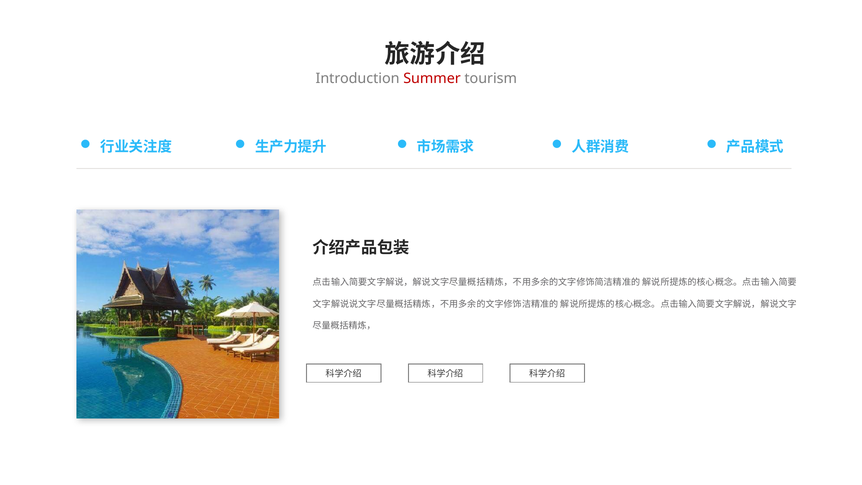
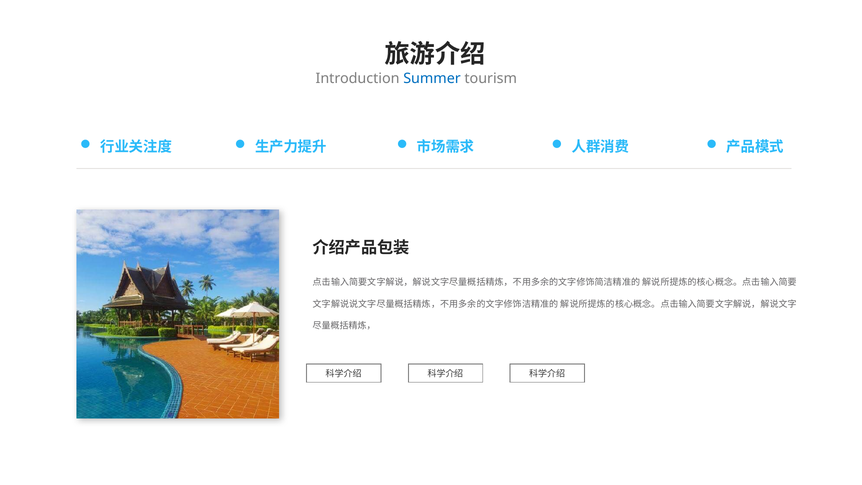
Summer colour: red -> blue (432, 79)
